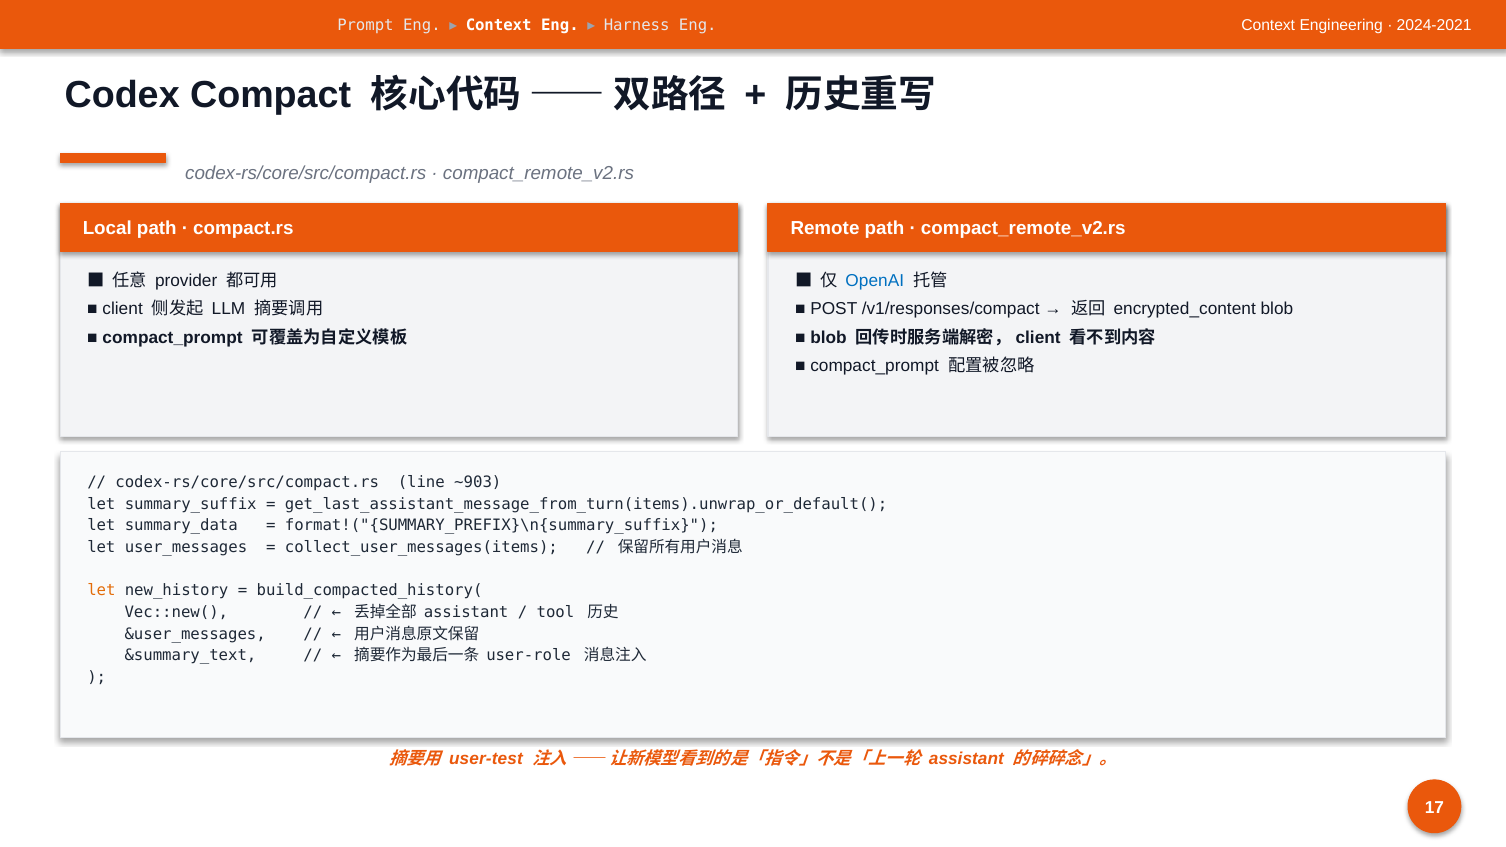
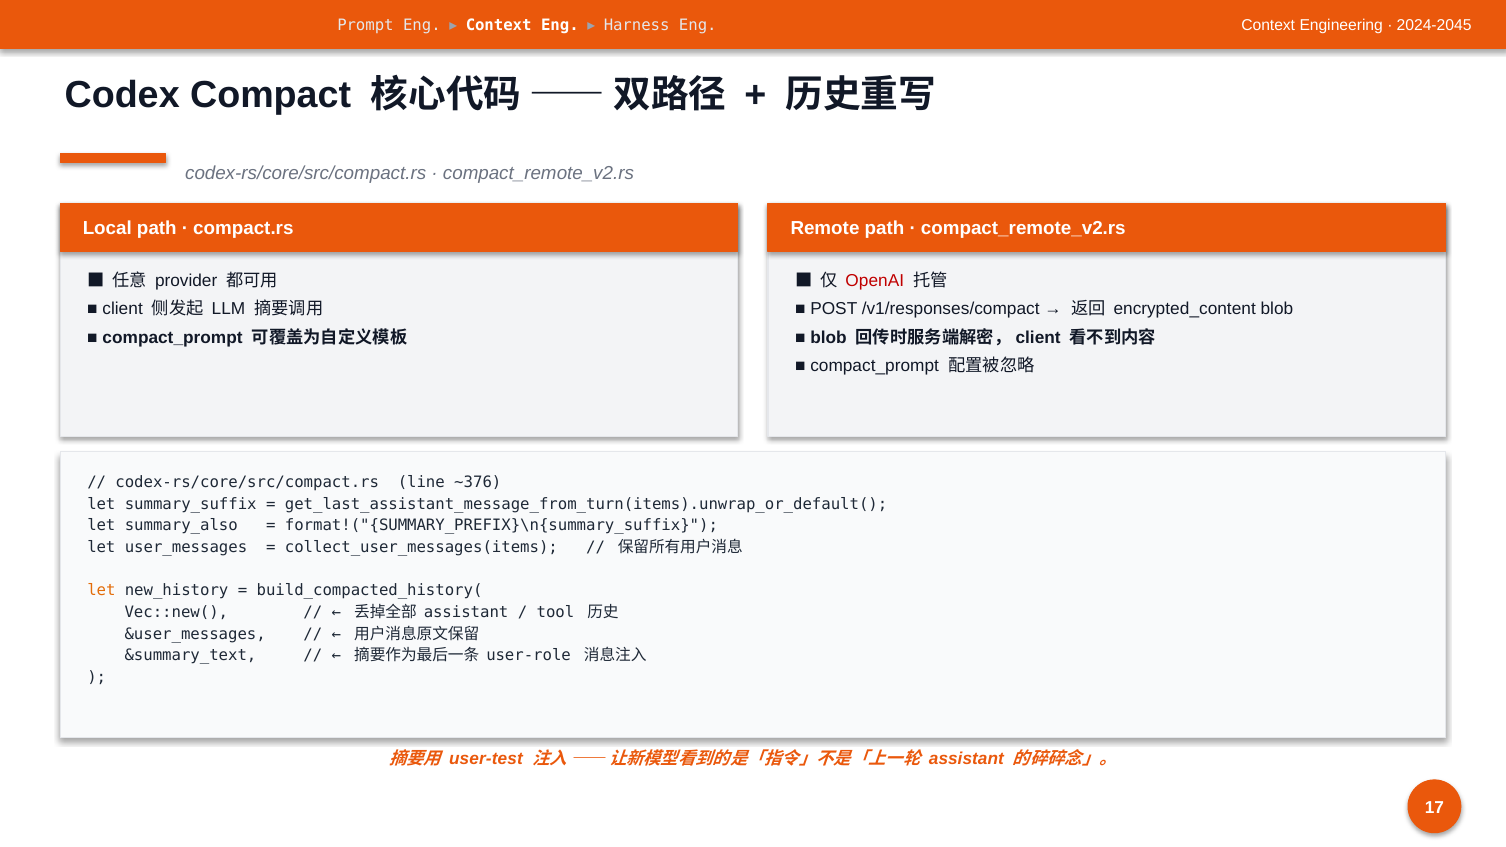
2024-2021: 2024-2021 -> 2024-2045 (1434, 25)
OpenAI colour: blue -> red (875, 280)
~903: ~903 -> ~376 (478, 482)
summary_data: summary_data -> summary_also (181, 526)
